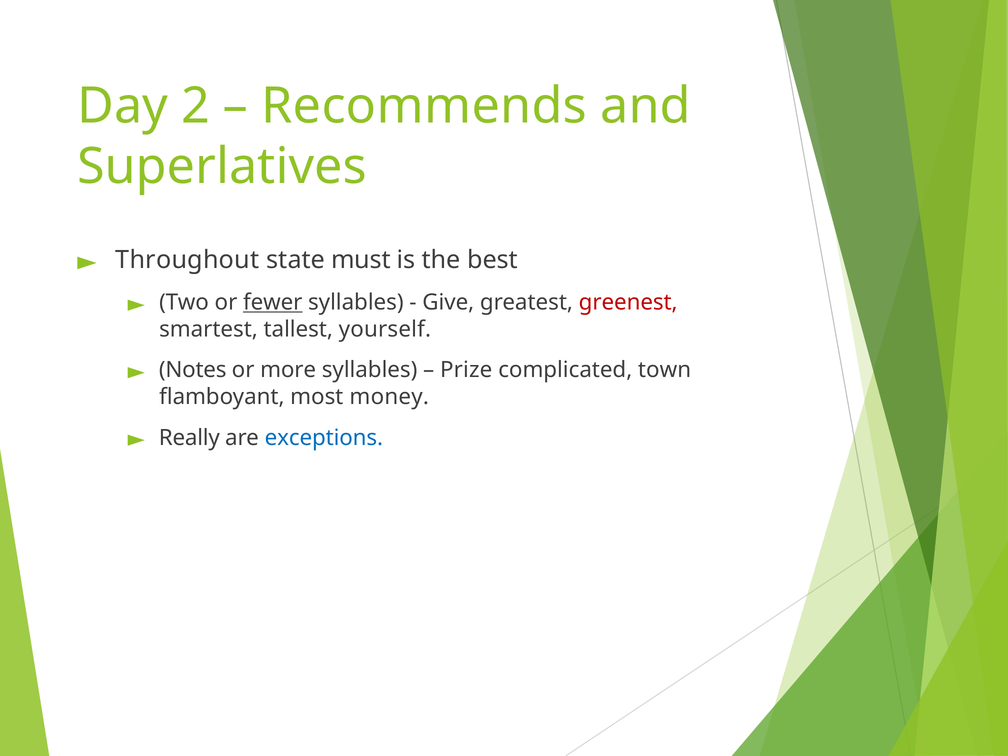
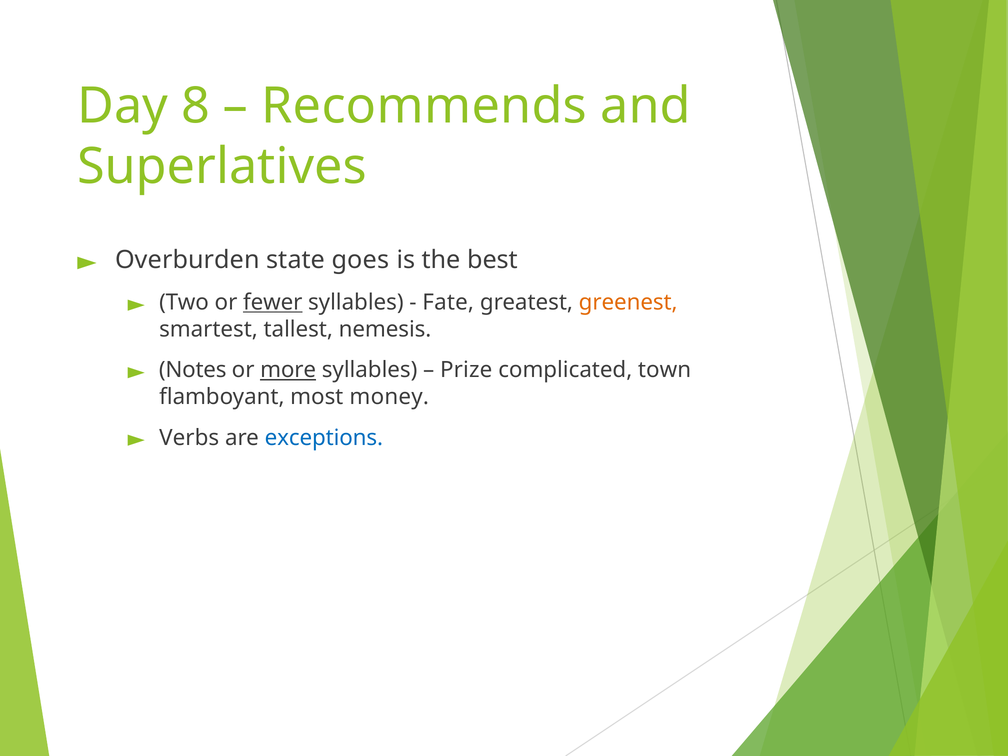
2: 2 -> 8 (196, 106)
Throughout: Throughout -> Overburden (187, 260)
must: must -> goes (361, 260)
Give: Give -> Fate (448, 302)
greenest colour: red -> orange (628, 302)
yourself: yourself -> nemesis (385, 329)
more underline: none -> present (288, 370)
Really: Really -> Verbs (189, 438)
